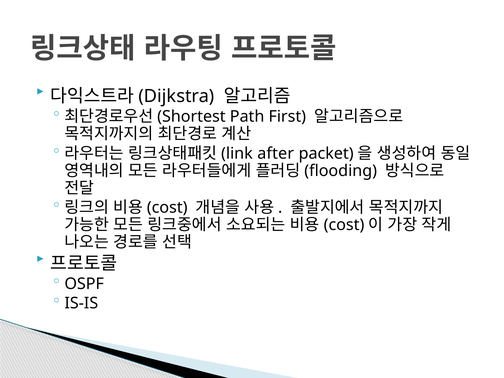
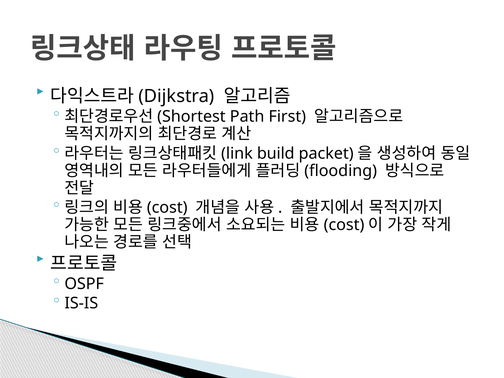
after: after -> build (276, 153)
